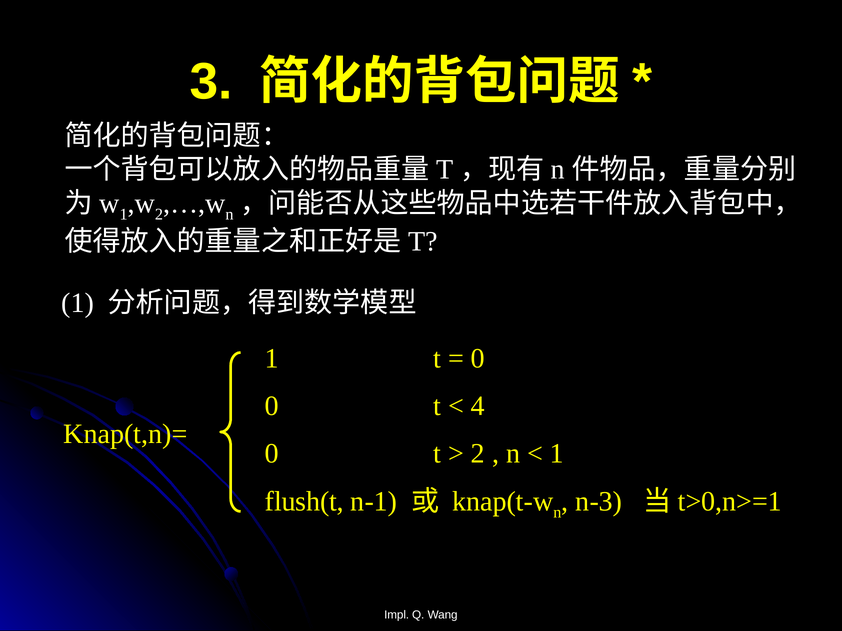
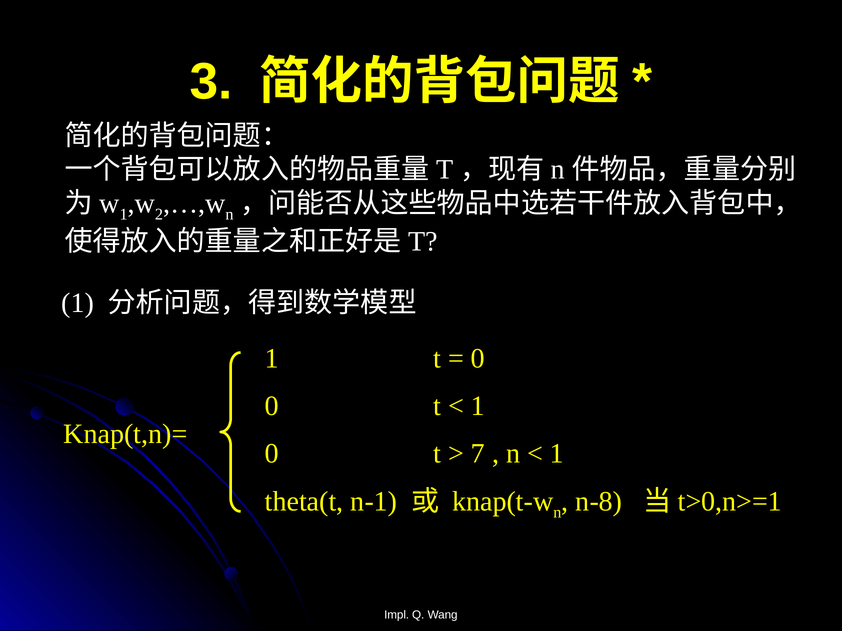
4: 4 -> 1 (478, 406)
2: 2 -> 7 (478, 454)
flush(t: flush(t -> theta(t (304, 502)
n-3: n-3 -> n-8 (599, 502)
